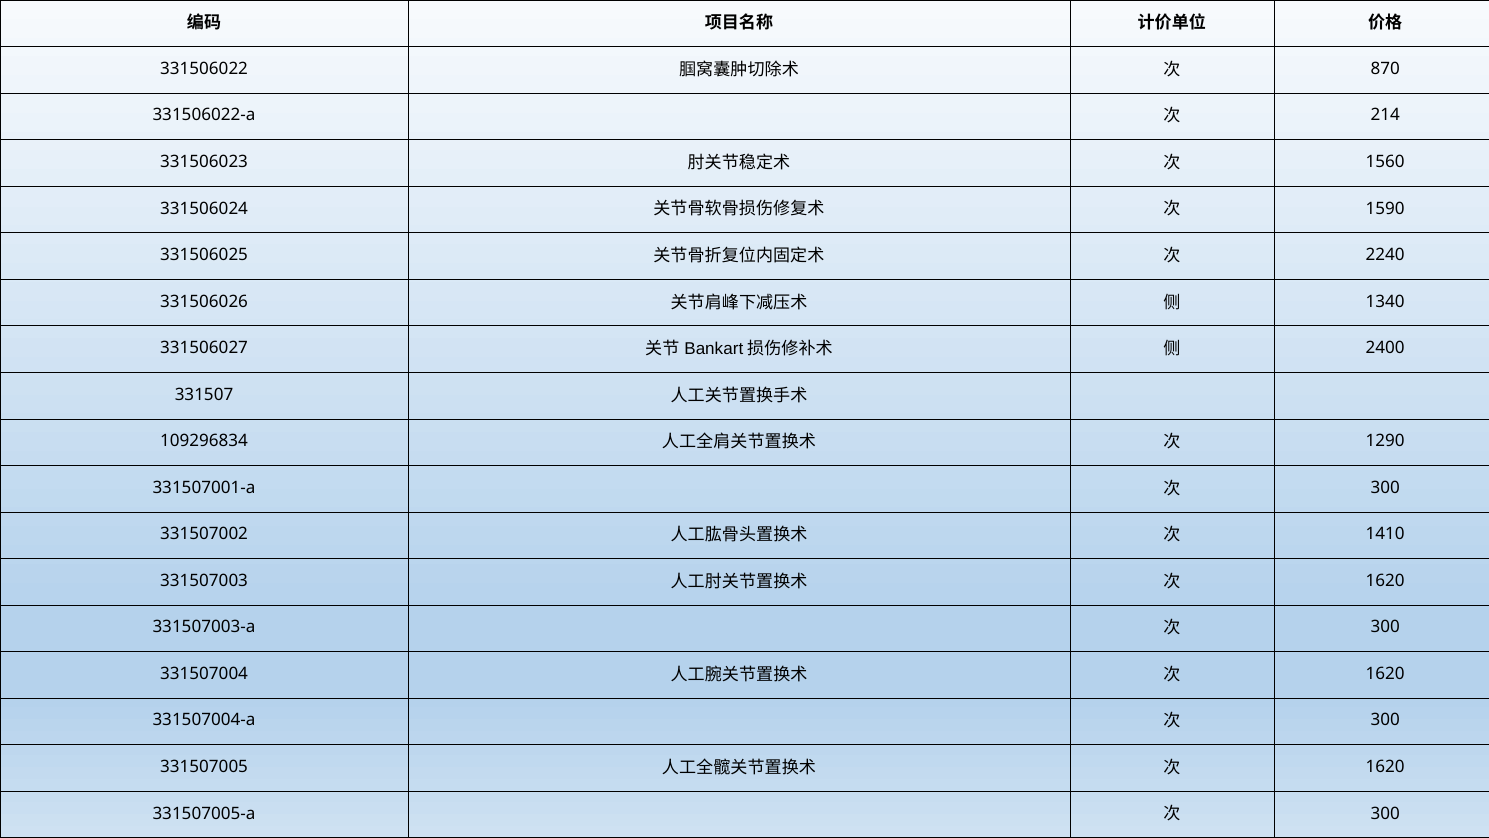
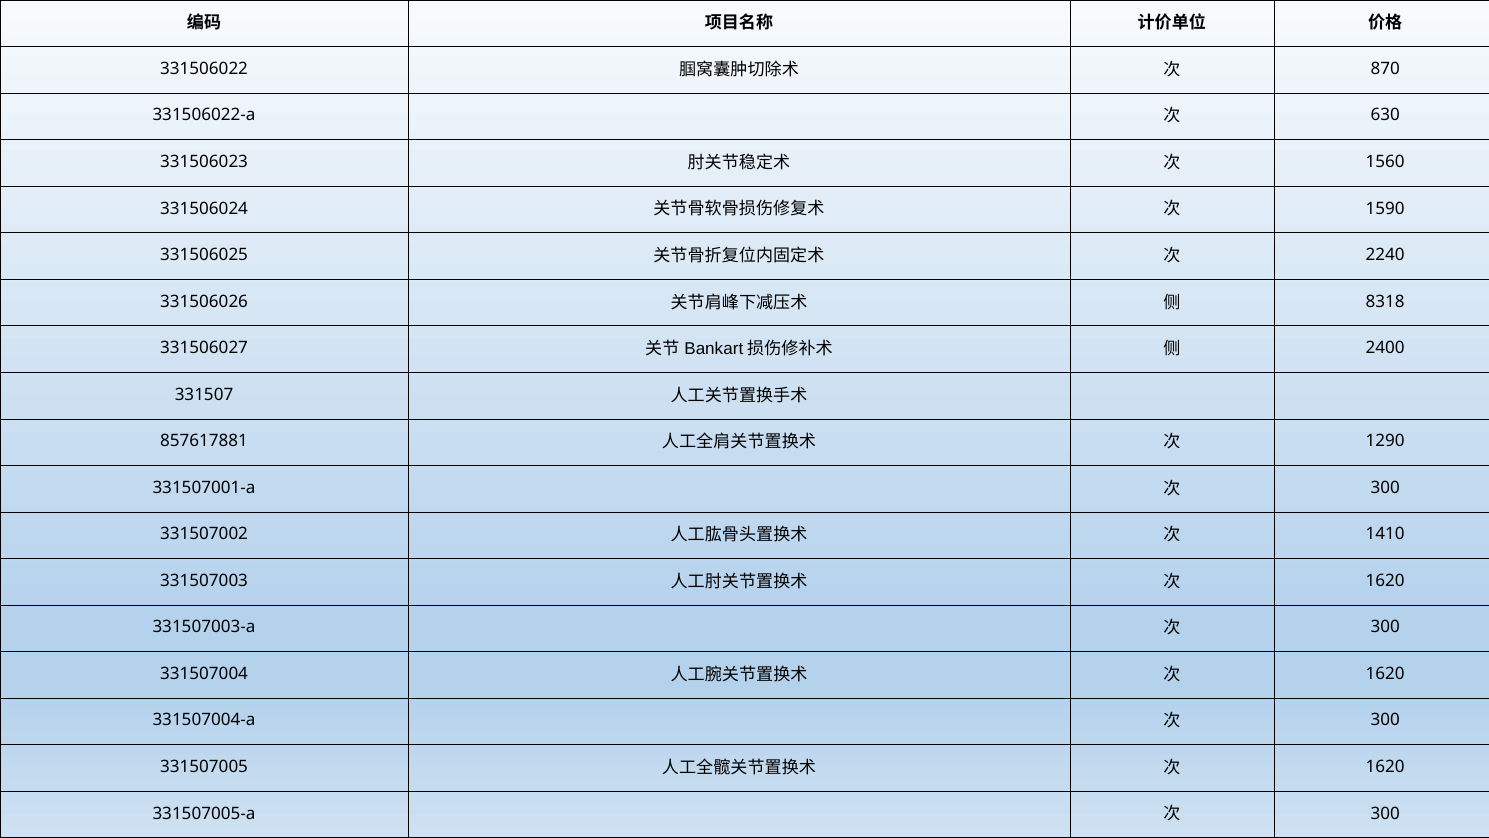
214: 214 -> 630 (1385, 115)
1340: 1340 -> 8318 (1385, 301)
109296834: 109296834 -> 857617881 (204, 441)
